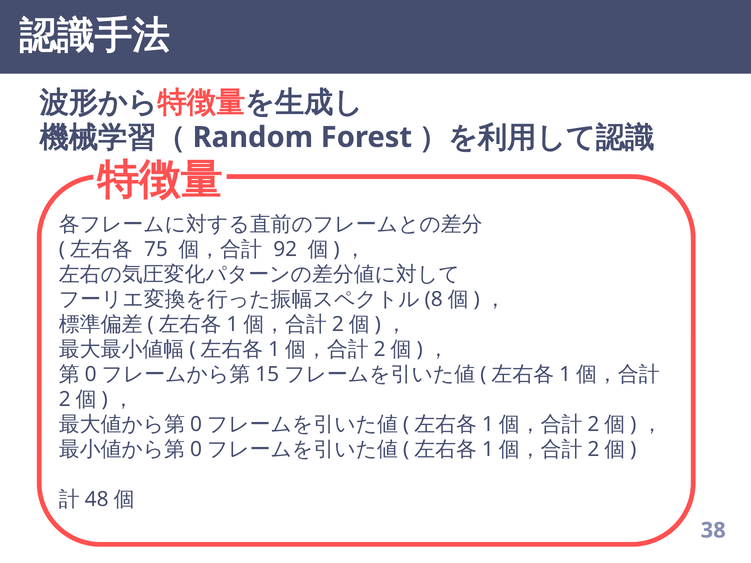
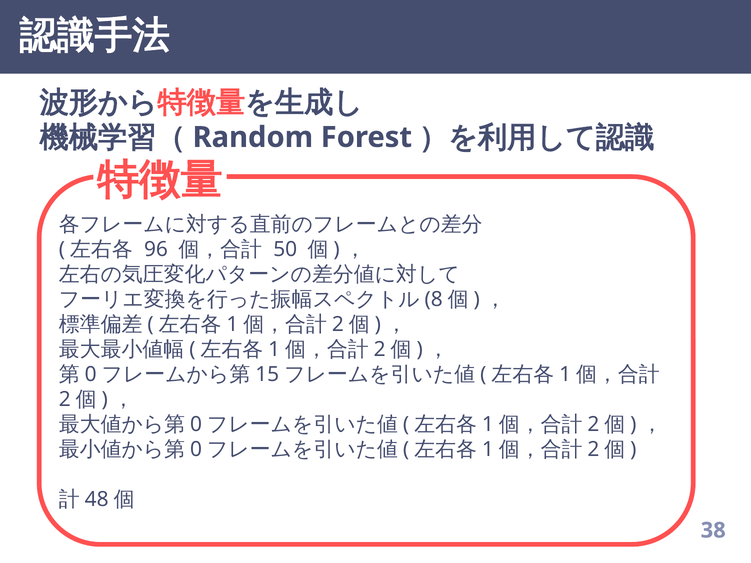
75: 75 -> 96 (156, 249)
92: 92 -> 50 (285, 249)
